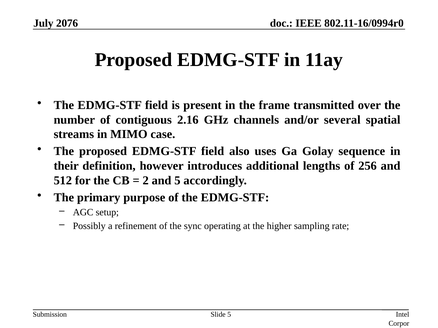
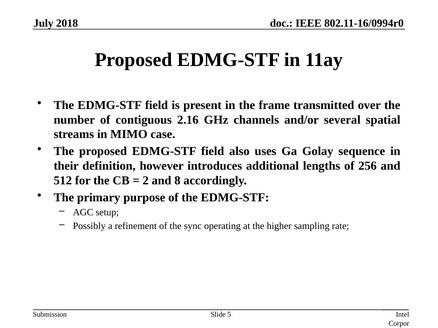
2076: 2076 -> 2018 (67, 23)
and 5: 5 -> 8 (177, 181)
